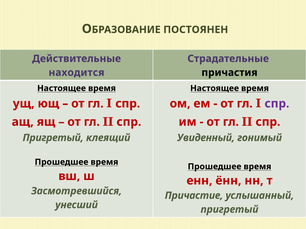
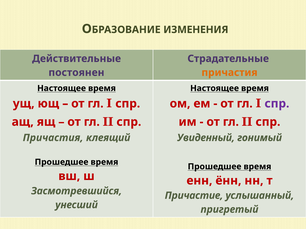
ПОСТОЯНЕН: ПОСТОЯНЕН -> ИЗМЕНЕНИЯ (196, 30)
находится: находится -> постоянен (76, 73)
причастия colour: black -> orange (230, 73)
Пригретый: Пригретый -> Причастия (53, 138)
